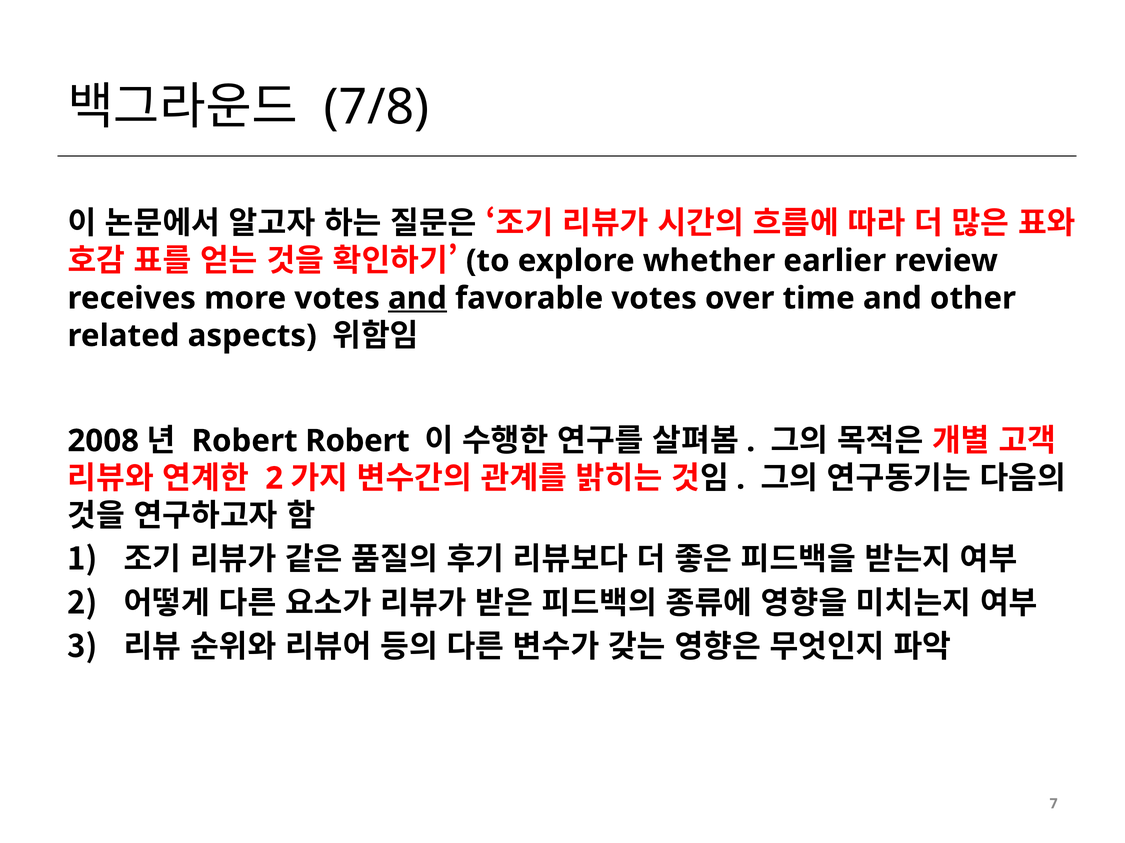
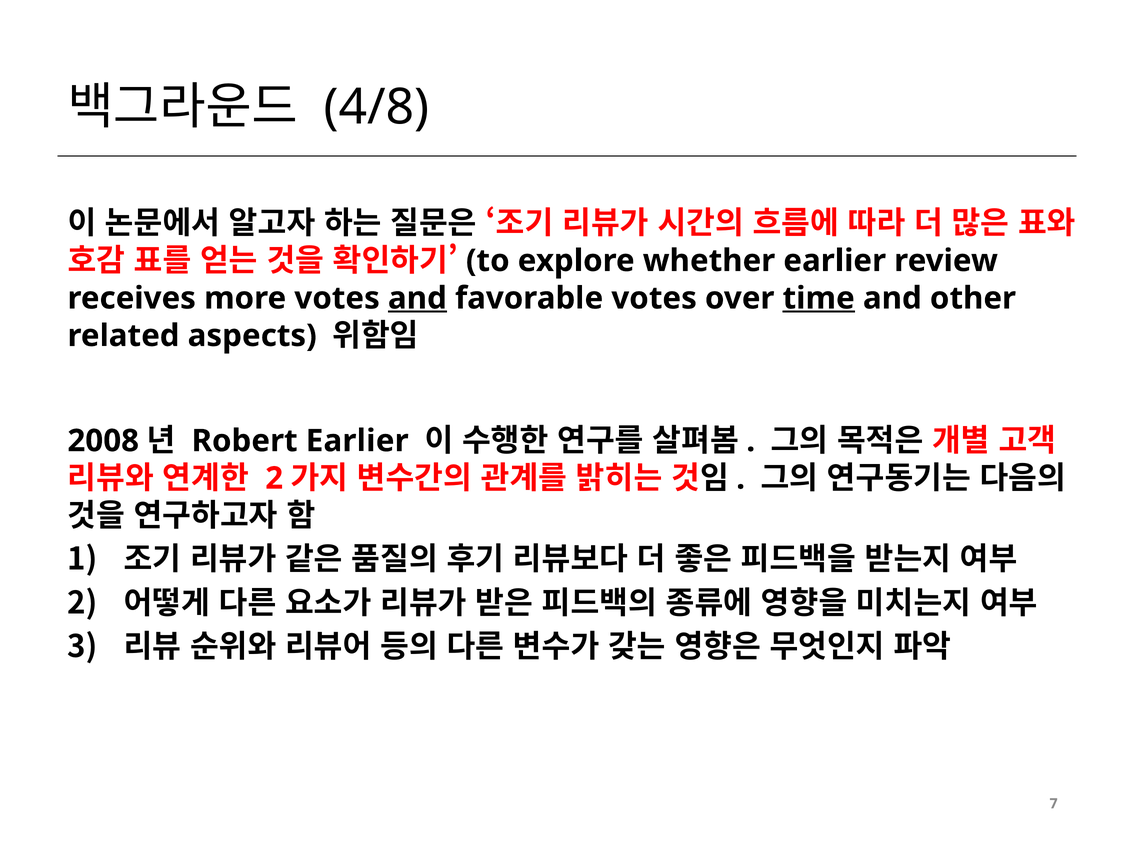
7/8: 7/8 -> 4/8 (377, 108)
time underline: none -> present (819, 298)
Robert Robert: Robert -> Earlier (357, 441)
